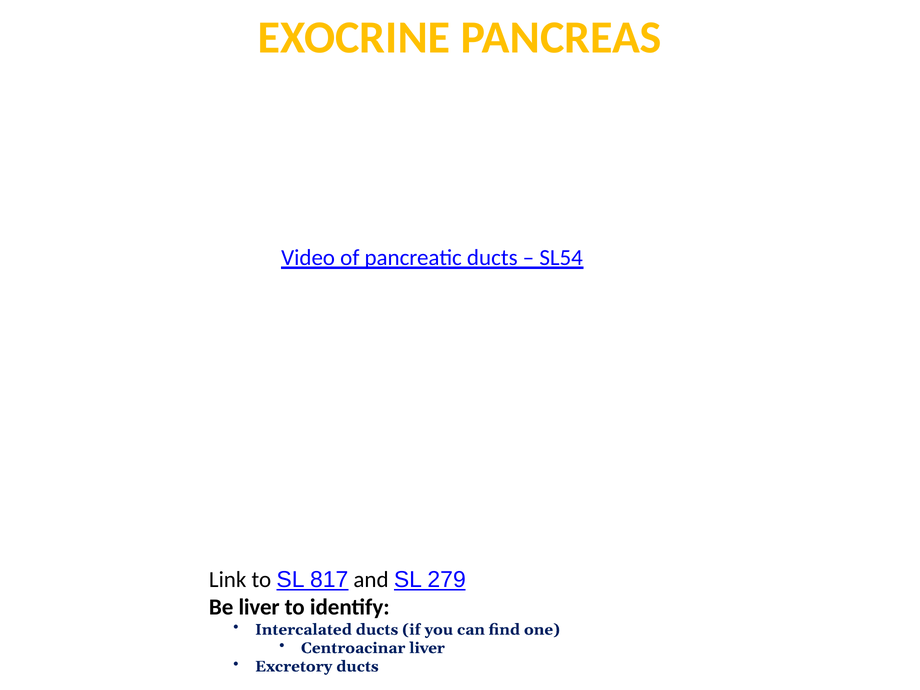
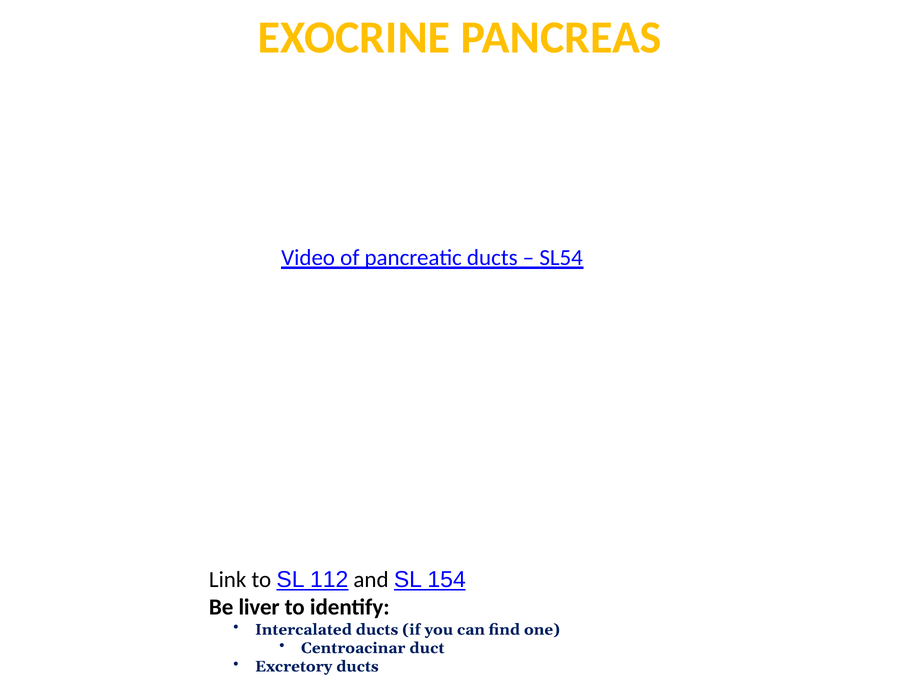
817: 817 -> 112 (329, 580)
279: 279 -> 154 (447, 580)
Centroacinar liver: liver -> duct (427, 648)
